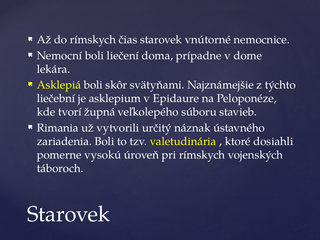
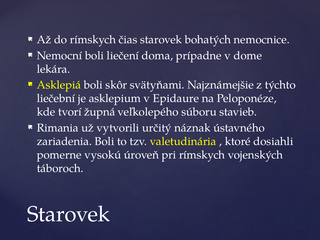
vnútorné: vnútorné -> bohatých (208, 40)
